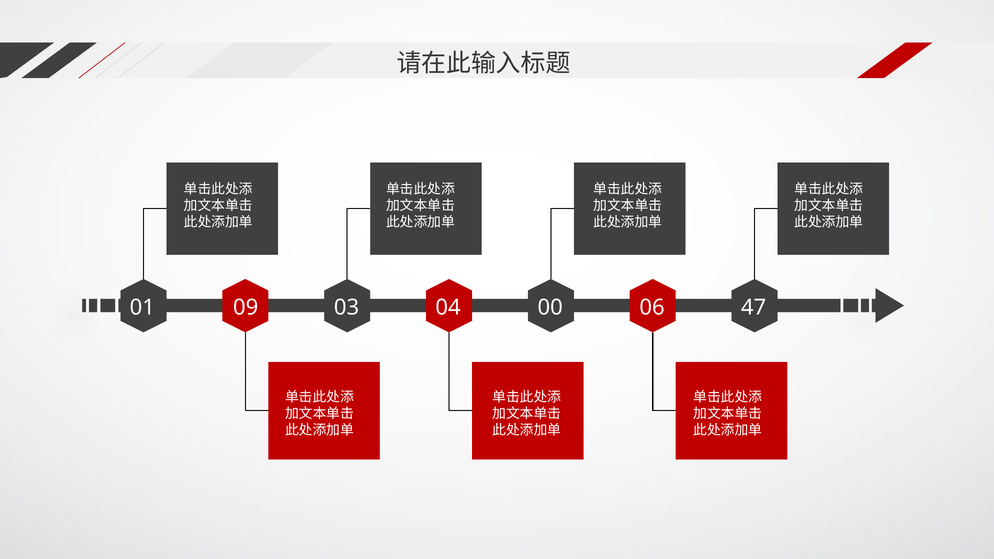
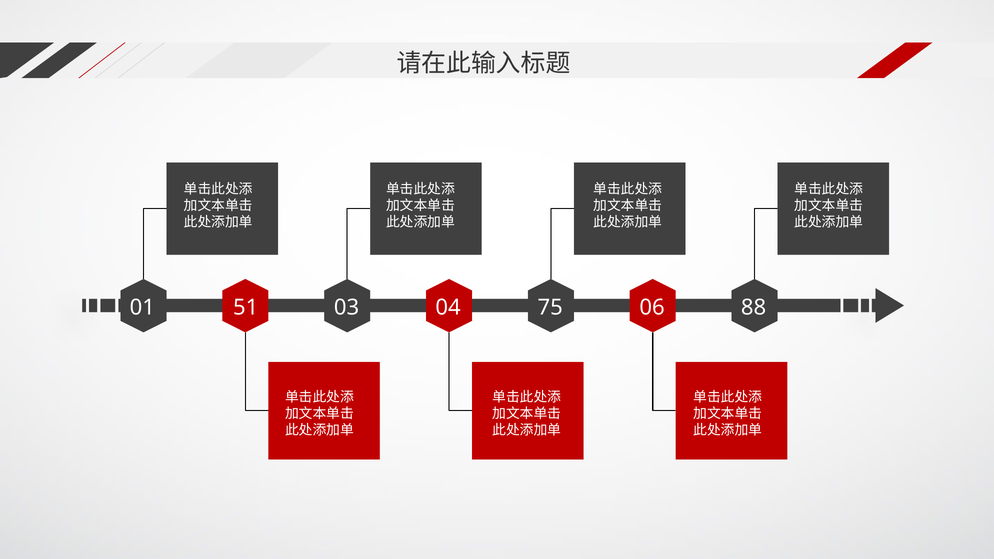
09: 09 -> 51 (246, 308)
00: 00 -> 75 (550, 308)
47: 47 -> 88 (754, 308)
